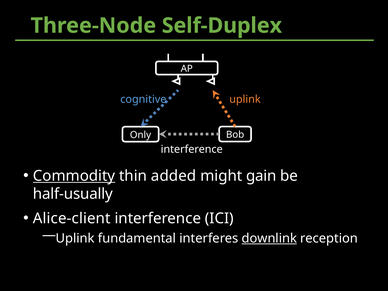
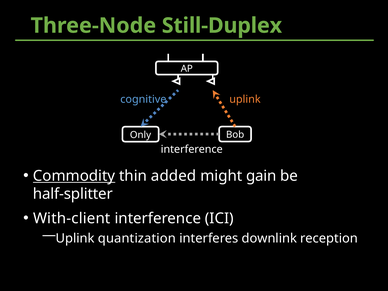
Self-Duplex: Self-Duplex -> Still-Duplex (222, 26)
half-usually: half-usually -> half-splitter (73, 194)
Alice-client: Alice-client -> With-client (72, 218)
fundamental: fundamental -> quantization (137, 238)
downlink underline: present -> none (269, 238)
